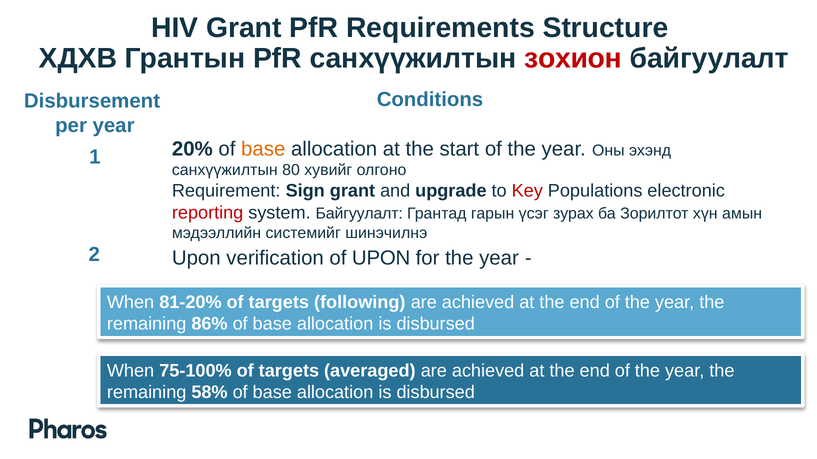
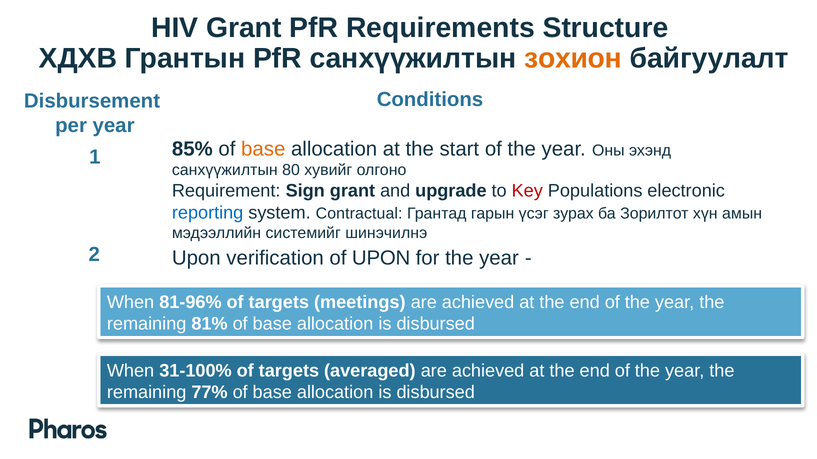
зохион colour: red -> orange (573, 59)
20%: 20% -> 85% (192, 149)
reporting colour: red -> blue (208, 213)
system Байгуулалт: Байгуулалт -> Contractual (359, 214)
81-20%: 81-20% -> 81-96% (190, 303)
following: following -> meetings (360, 303)
86%: 86% -> 81% (209, 324)
75-100%: 75-100% -> 31-100% (195, 371)
58%: 58% -> 77% (209, 393)
